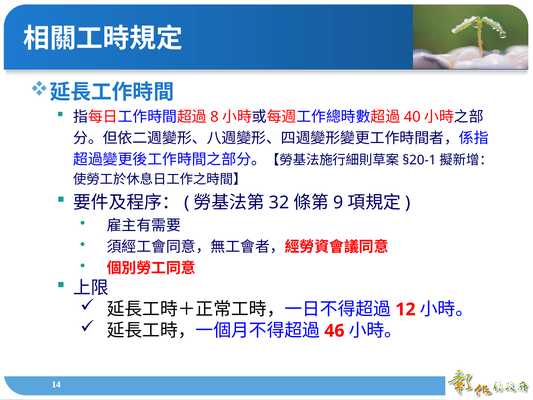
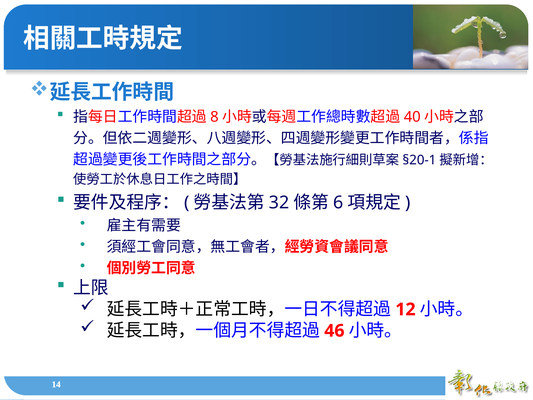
9: 9 -> 6 (338, 203)
